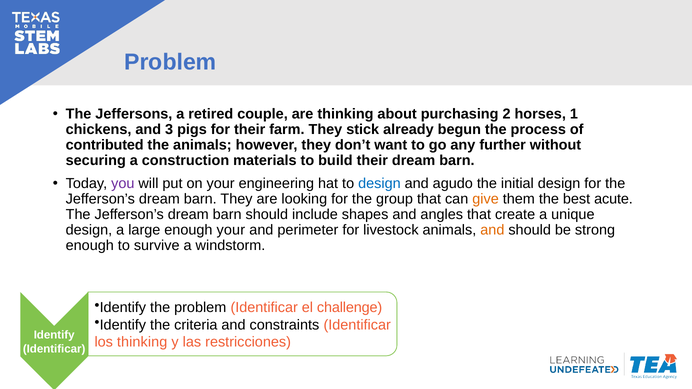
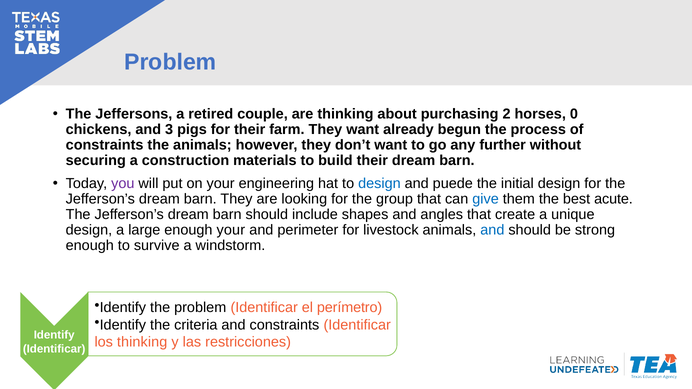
1: 1 -> 0 (574, 114)
They stick: stick -> want (363, 130)
contributed: contributed -> constraints (105, 145)
agudo: agudo -> puede (453, 184)
give colour: orange -> blue (486, 199)
and colour: orange -> blue (492, 230)
challenge: challenge -> perímetro (350, 308)
